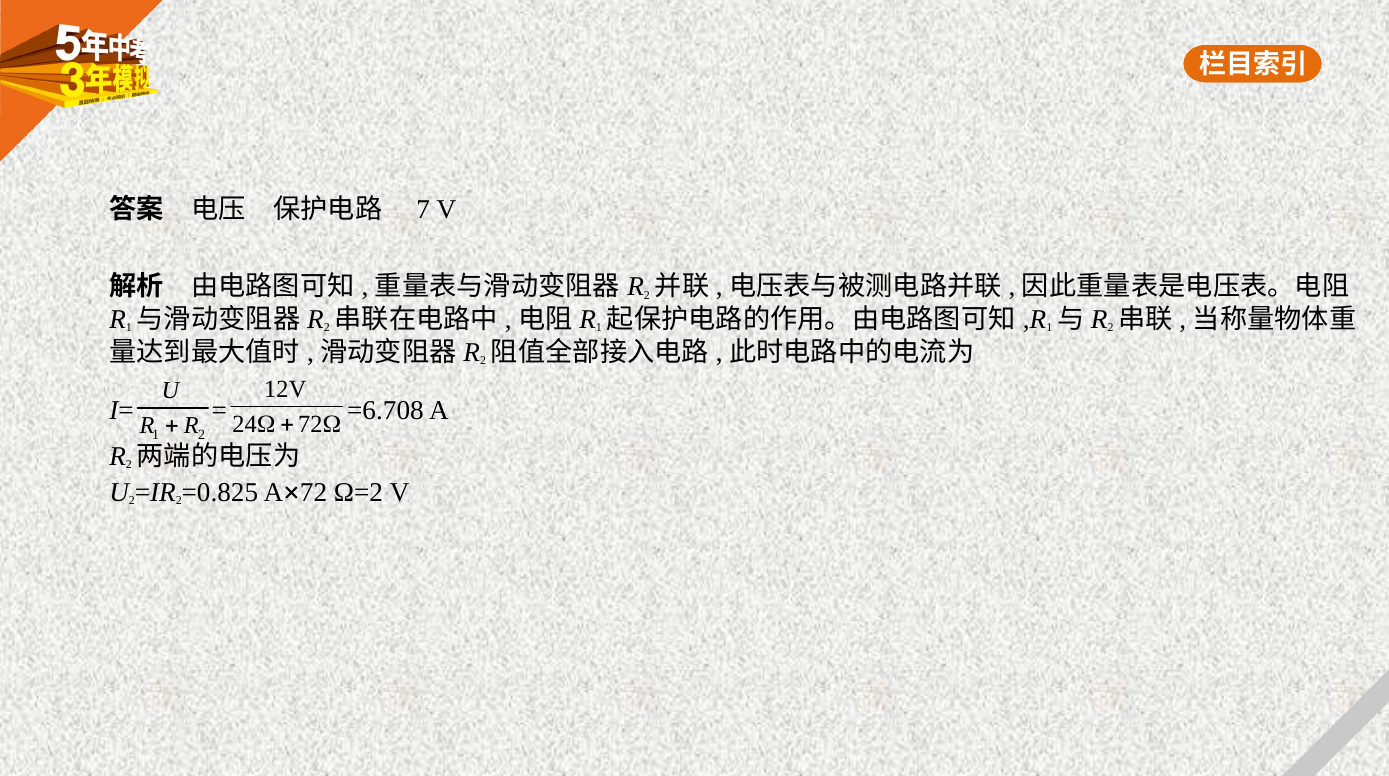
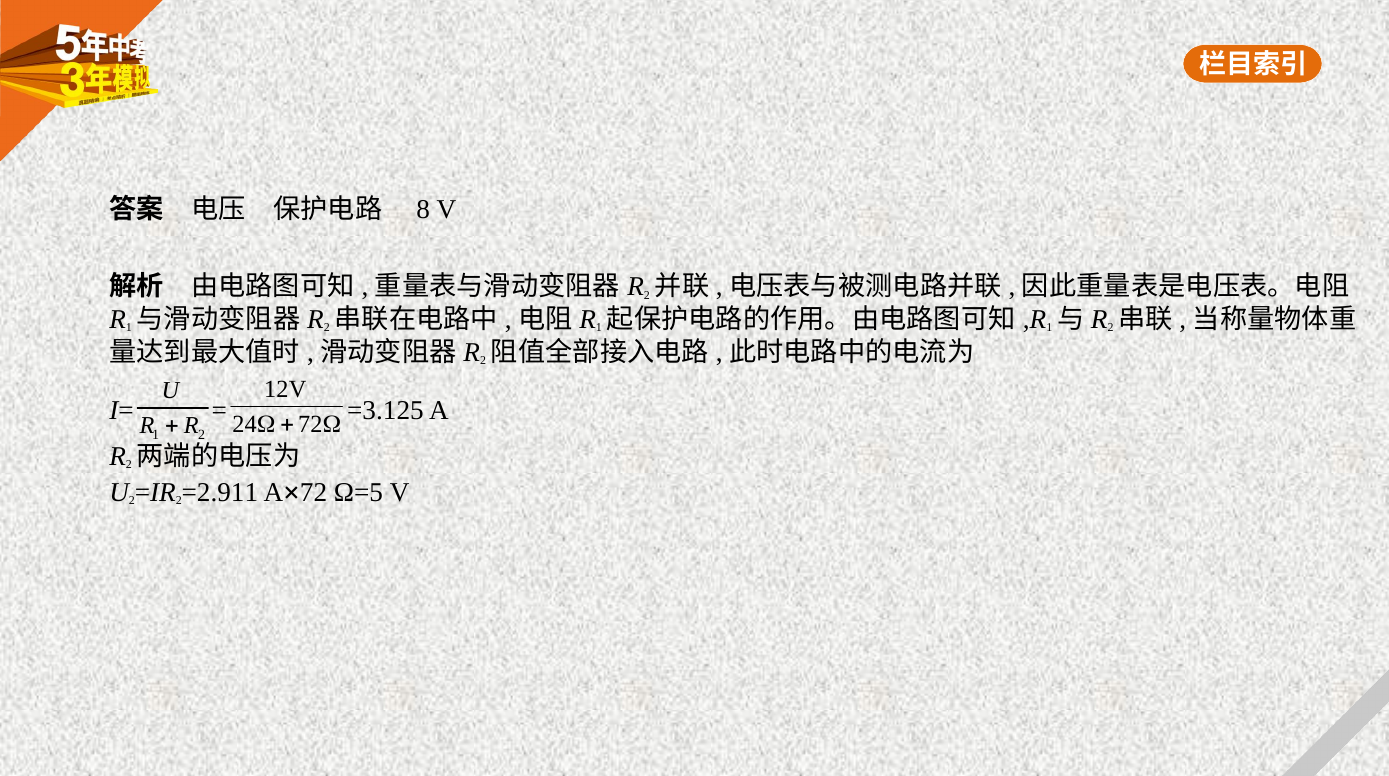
7: 7 -> 8 (423, 210)
=6.708: =6.708 -> =3.125 (385, 411)
=0.825: =0.825 -> =2.911 (220, 492)
Ω=2: Ω=2 -> Ω=5 (358, 492)
